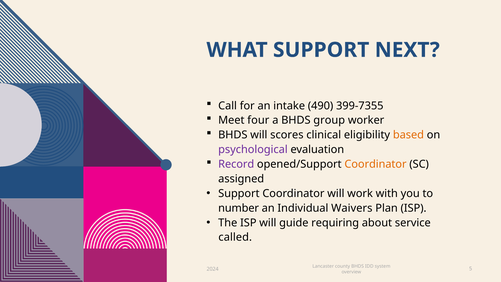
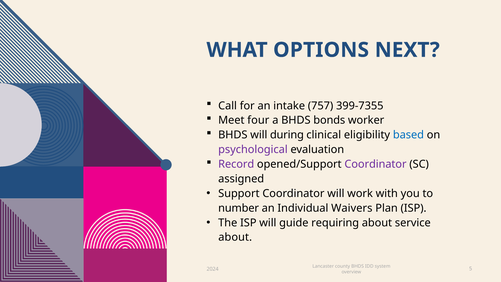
WHAT SUPPORT: SUPPORT -> OPTIONS (321, 50)
490: 490 -> 757 (321, 106)
group: group -> bonds (329, 120)
scores: scores -> during (287, 135)
based colour: orange -> blue (408, 135)
Coordinator colour: orange -> purple (376, 164)
called: called -> about (235, 237)
